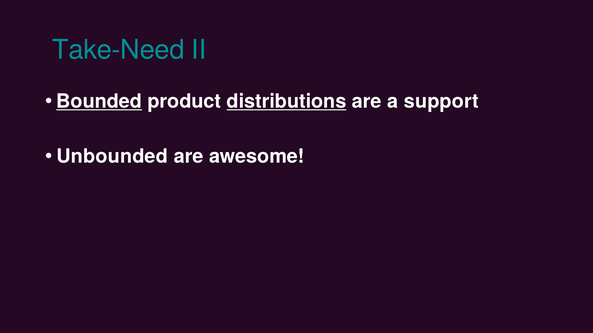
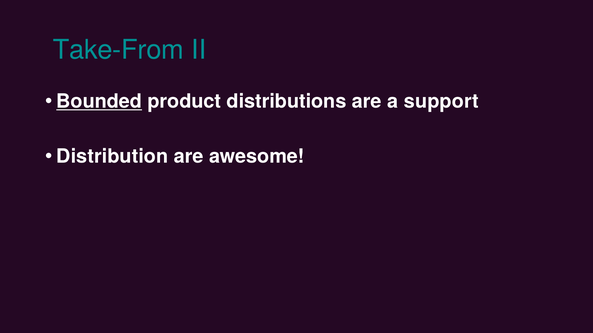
Take-Need: Take-Need -> Take-From (118, 50)
distributions underline: present -> none (287, 102)
Unbounded: Unbounded -> Distribution (112, 157)
